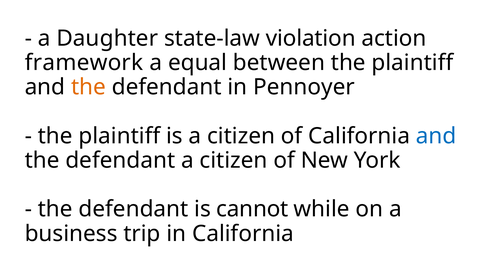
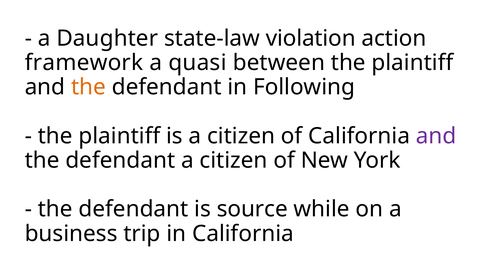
equal: equal -> quasi (197, 63)
Pennoyer: Pennoyer -> Following (304, 87)
and colour: blue -> purple (436, 136)
cannot: cannot -> source (252, 209)
